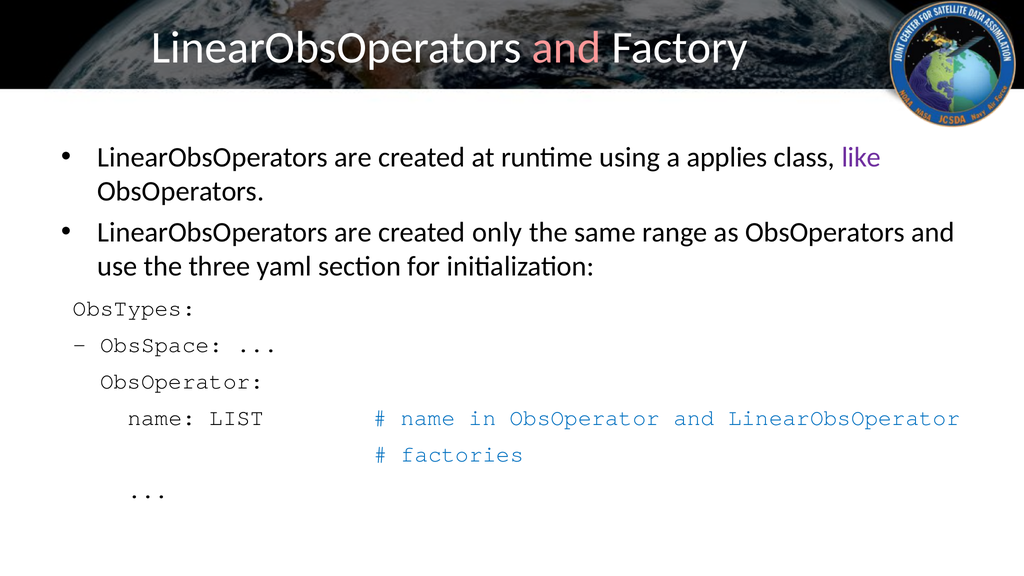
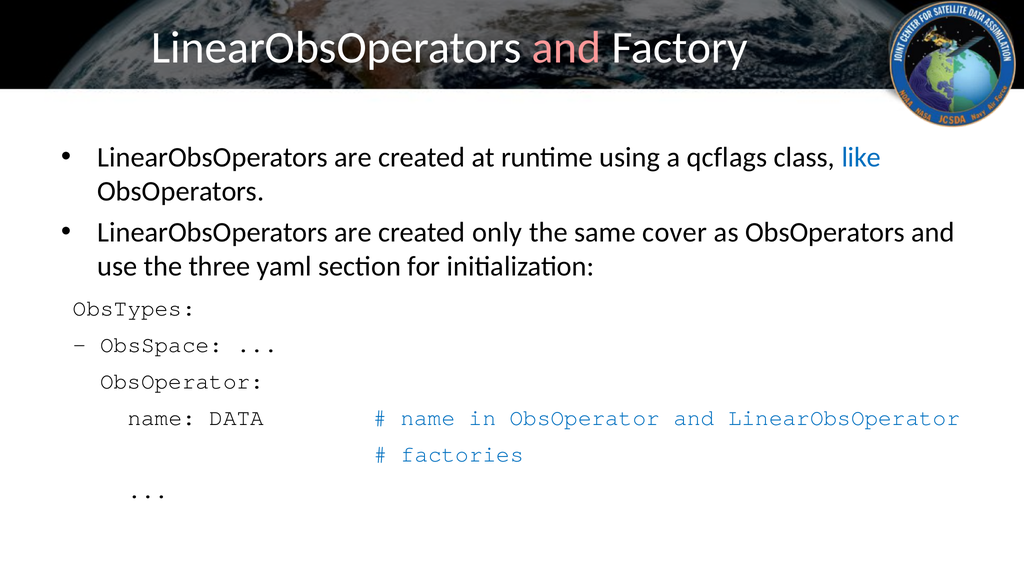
applies: applies -> qcflags (727, 157)
like colour: purple -> blue (861, 157)
range: range -> cover (675, 232)
LIST: LIST -> DATA (237, 418)
